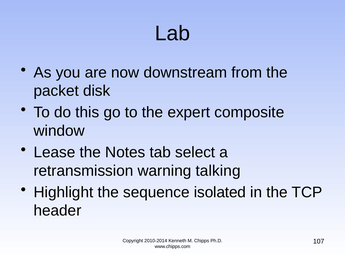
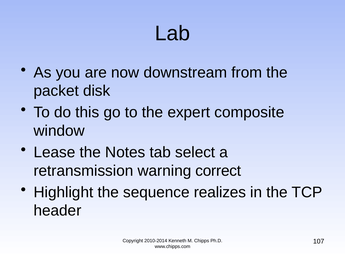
talking: talking -> correct (218, 171)
isolated: isolated -> realizes (220, 192)
